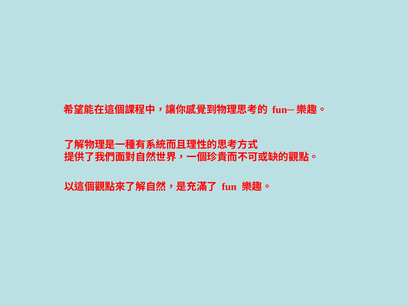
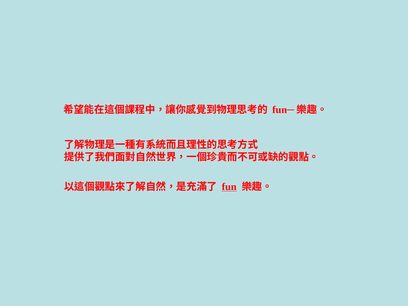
fun underline: none -> present (229, 187)
